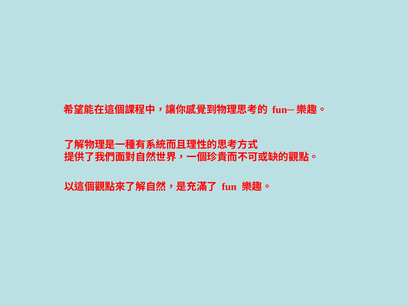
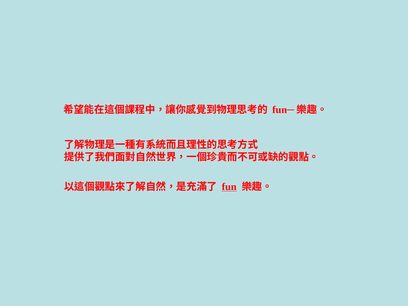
fun underline: none -> present (229, 187)
